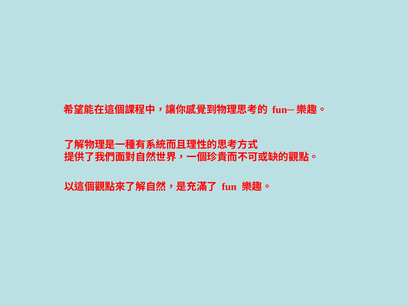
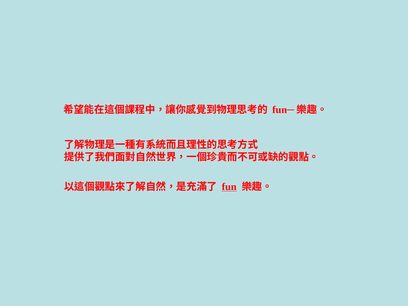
fun underline: none -> present (229, 187)
